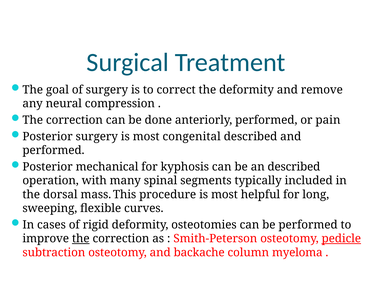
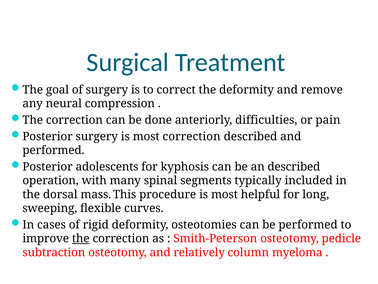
anteriorly performed: performed -> difficulties (266, 120)
most congenital: congenital -> correction (192, 136)
mechanical: mechanical -> adolescents (107, 166)
pedicle underline: present -> none (341, 238)
backache: backache -> relatively (199, 252)
